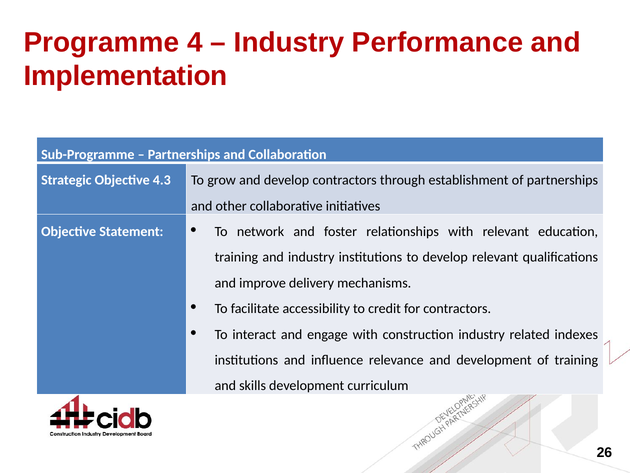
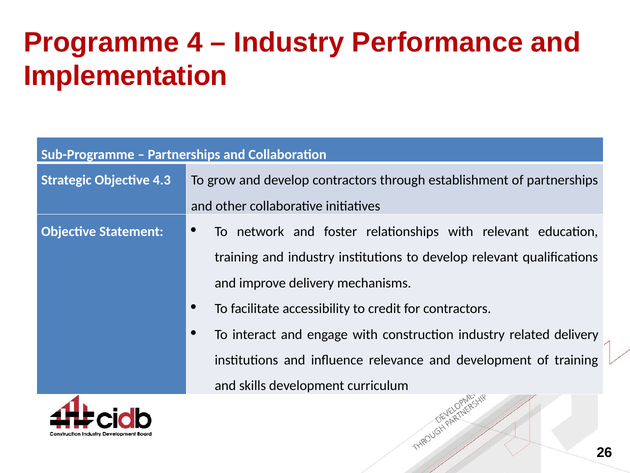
related indexes: indexes -> delivery (576, 334)
